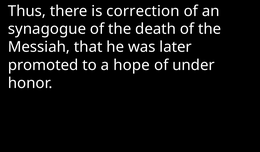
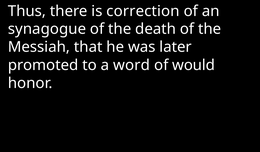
hope: hope -> word (132, 65)
under: under -> would (194, 65)
